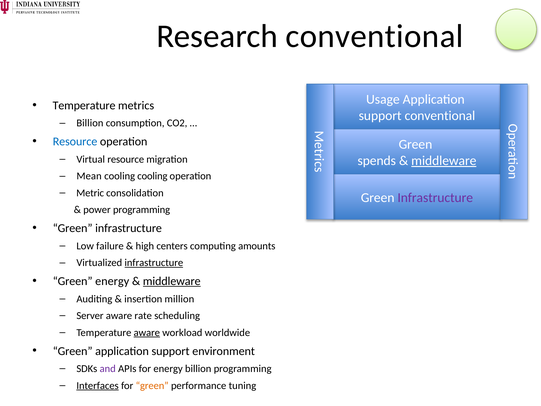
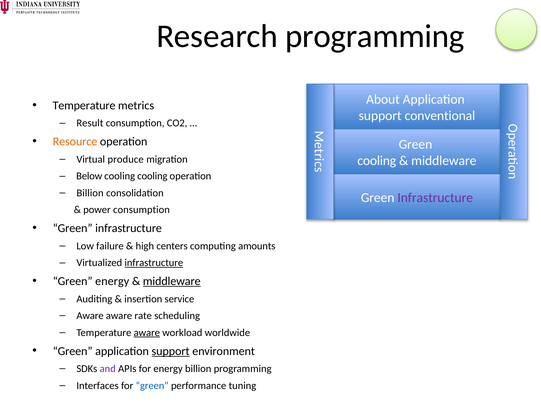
Research conventional: conventional -> programming (375, 36)
Usage: Usage -> About (383, 99)
Billion: Billion -> Result (90, 123)
Resource colour: blue -> orange (75, 142)
Virtual resource: resource -> produce (126, 159)
spends: spends -> cooling (377, 161)
middleware underline: present -> none (444, 161)
Mean: Mean -> Below (89, 176)
Metric: Metric -> Billion (90, 193)
power programming: programming -> consumption (141, 210)
million: million -> service (179, 299)
Server: Server -> Aware (90, 316)
support underline: none -> present (171, 351)
Interfaces underline: present -> none (98, 385)
green colour: orange -> blue (152, 385)
